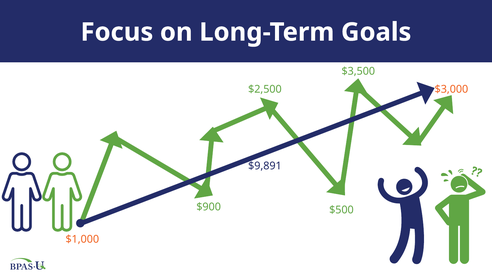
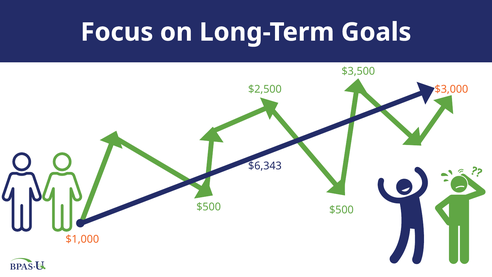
$9,891: $9,891 -> $6,343 (265, 166)
$900: $900 -> $500 (209, 207)
